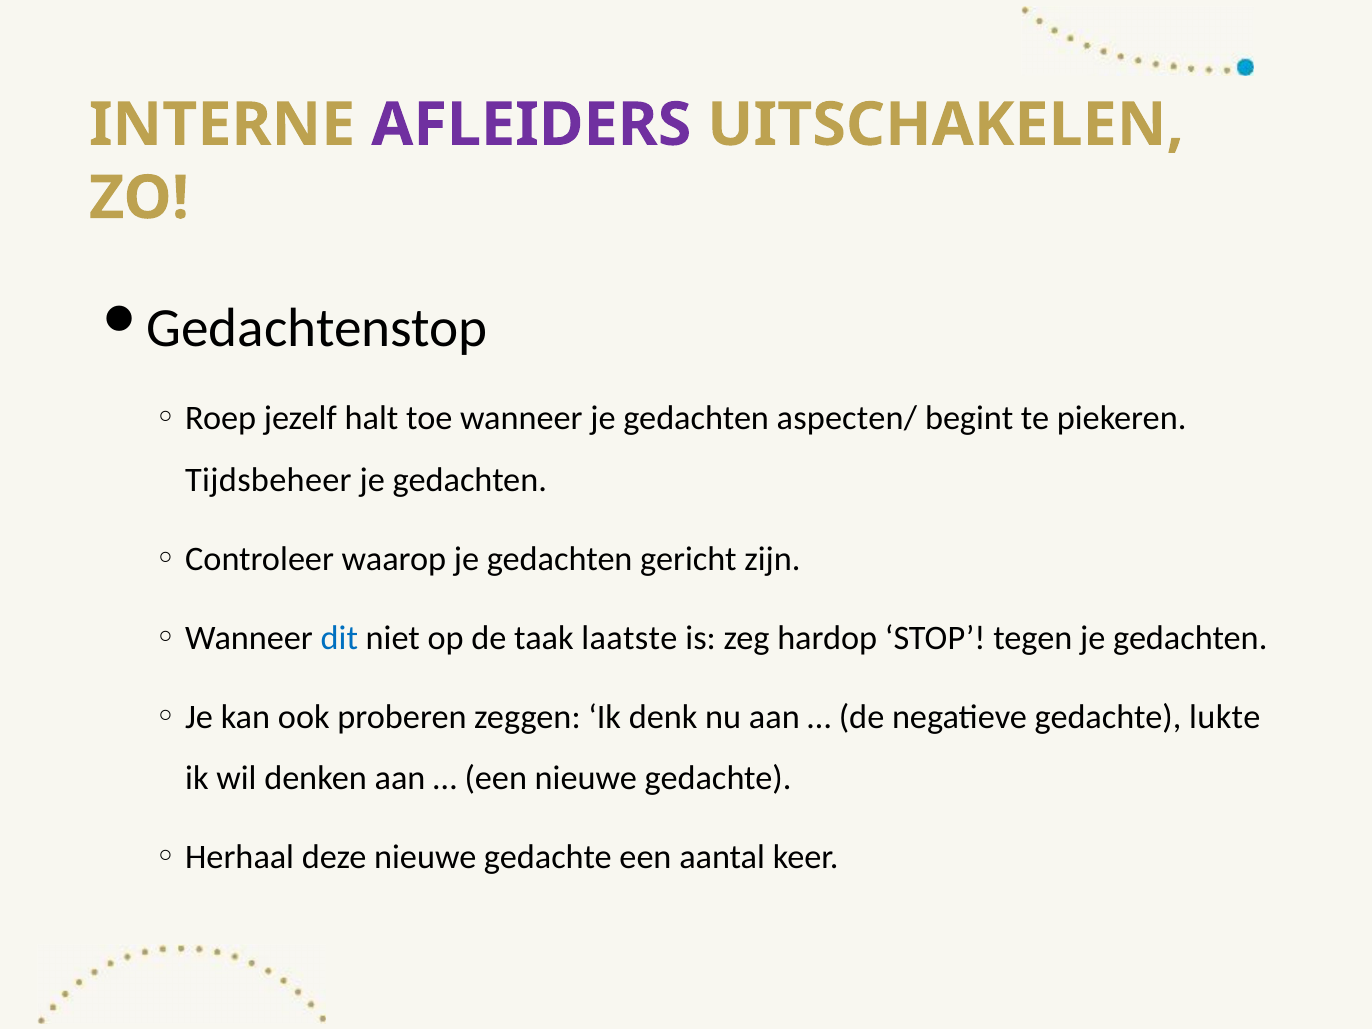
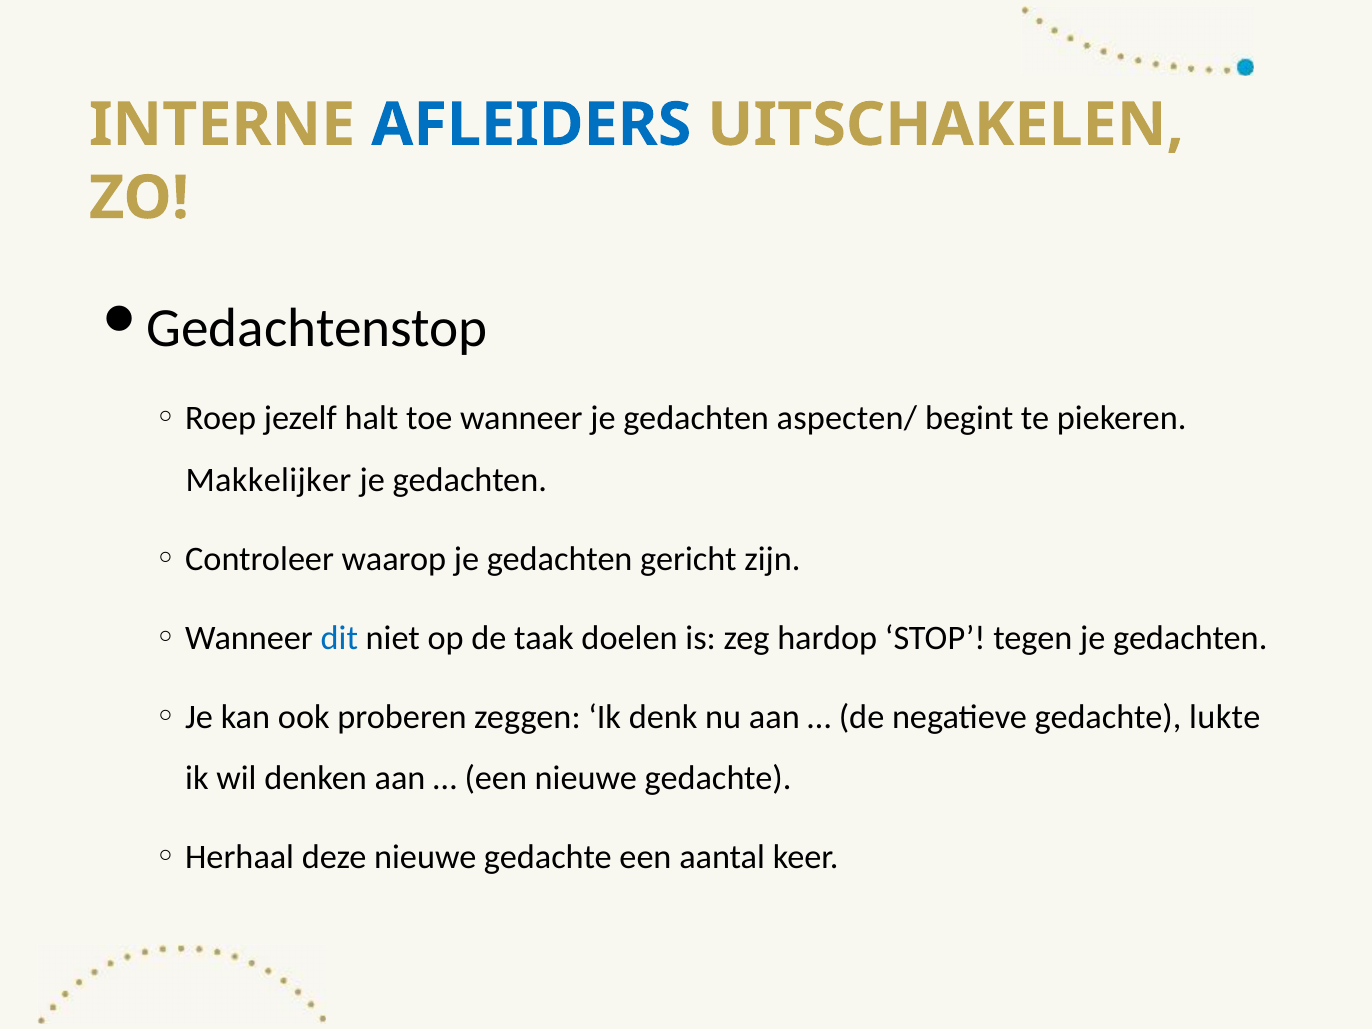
AFLEIDERS colour: purple -> blue (531, 125)
Tijdsbeheer: Tijdsbeheer -> Makkelijker (268, 480)
laatste: laatste -> doelen (630, 638)
